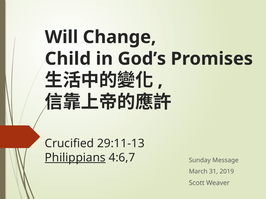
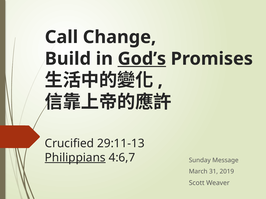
Will: Will -> Call (61, 37)
Child: Child -> Build (68, 59)
God’s underline: none -> present (142, 59)
